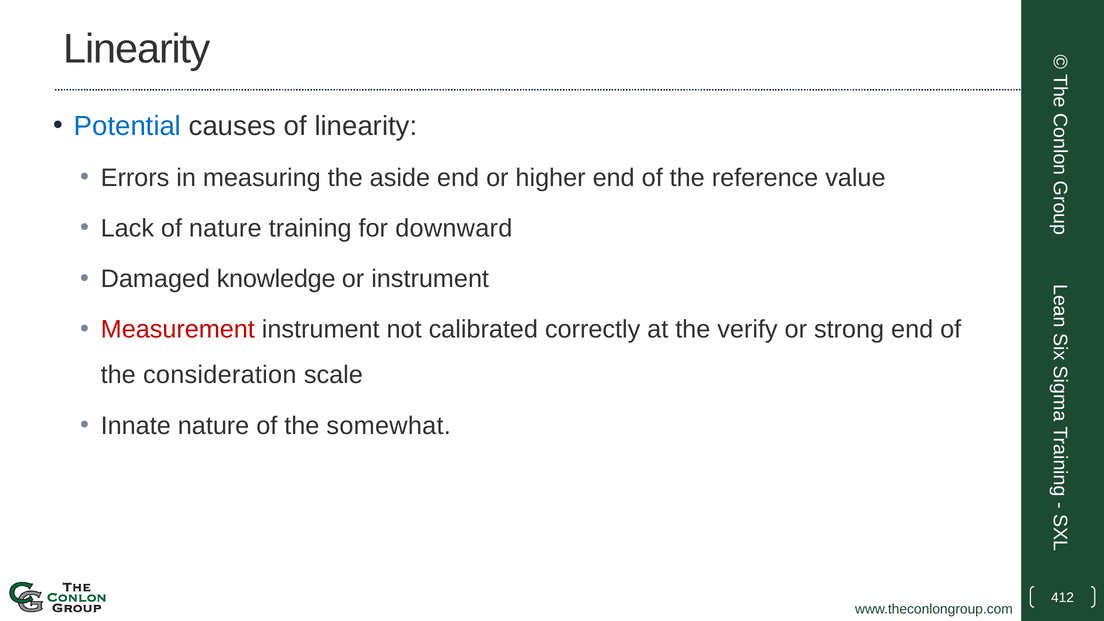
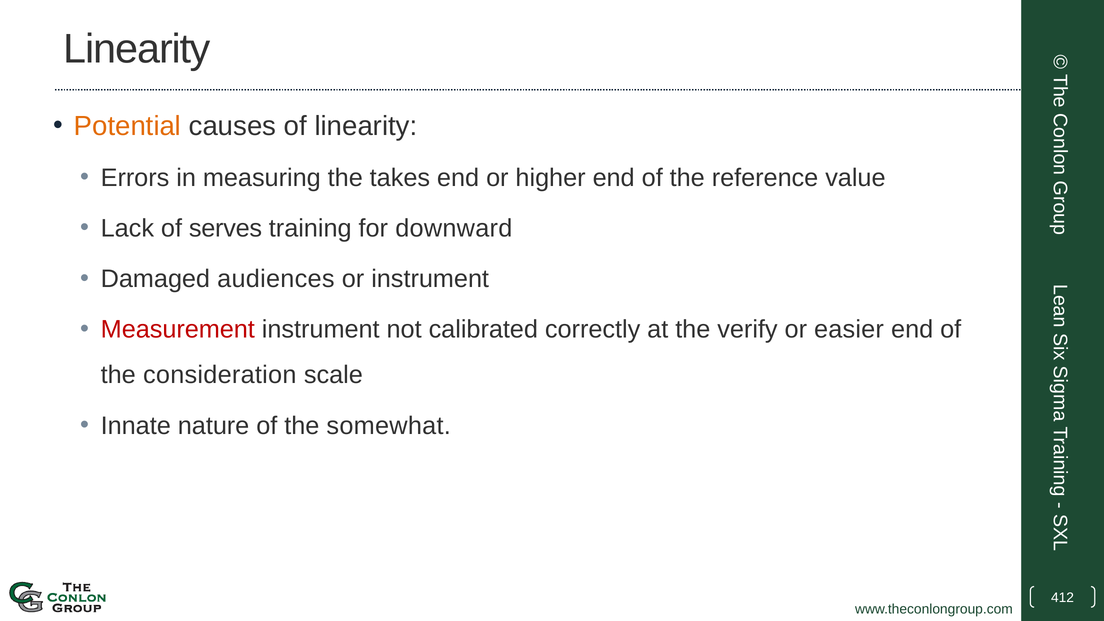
Potential colour: blue -> orange (127, 126)
aside: aside -> takes (400, 178)
of nature: nature -> serves (226, 228)
knowledge: knowledge -> audiences (276, 279)
strong: strong -> easier (849, 330)
